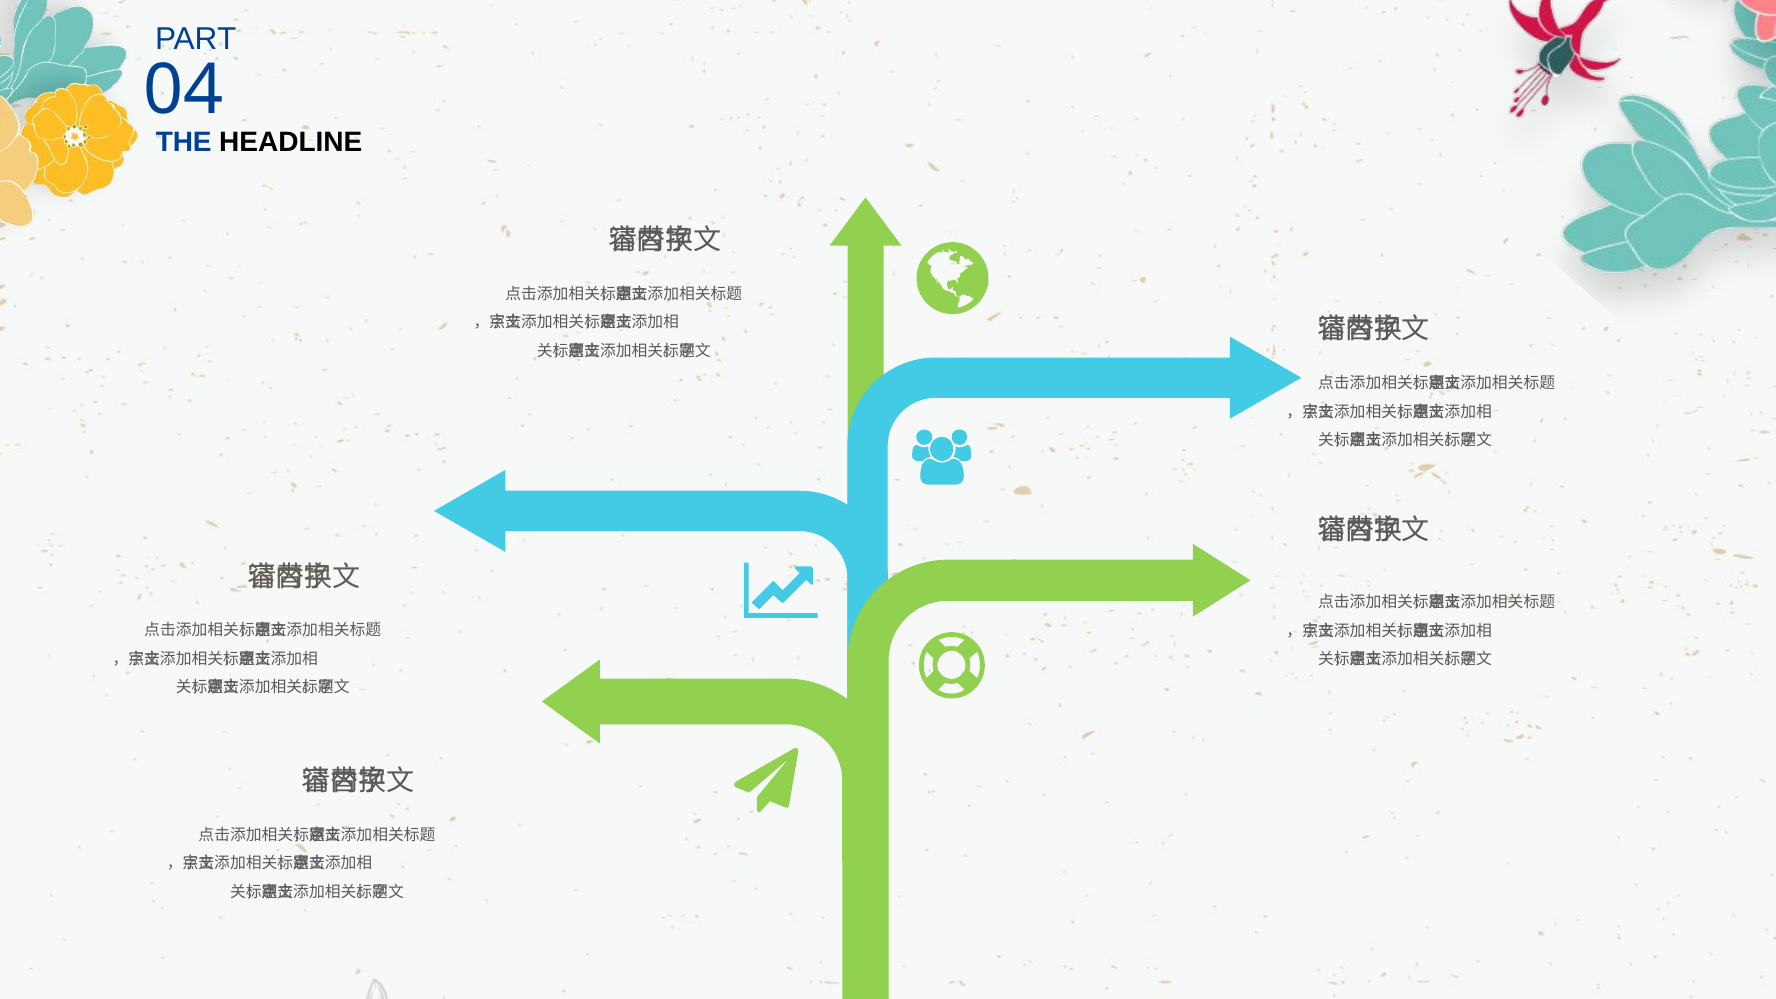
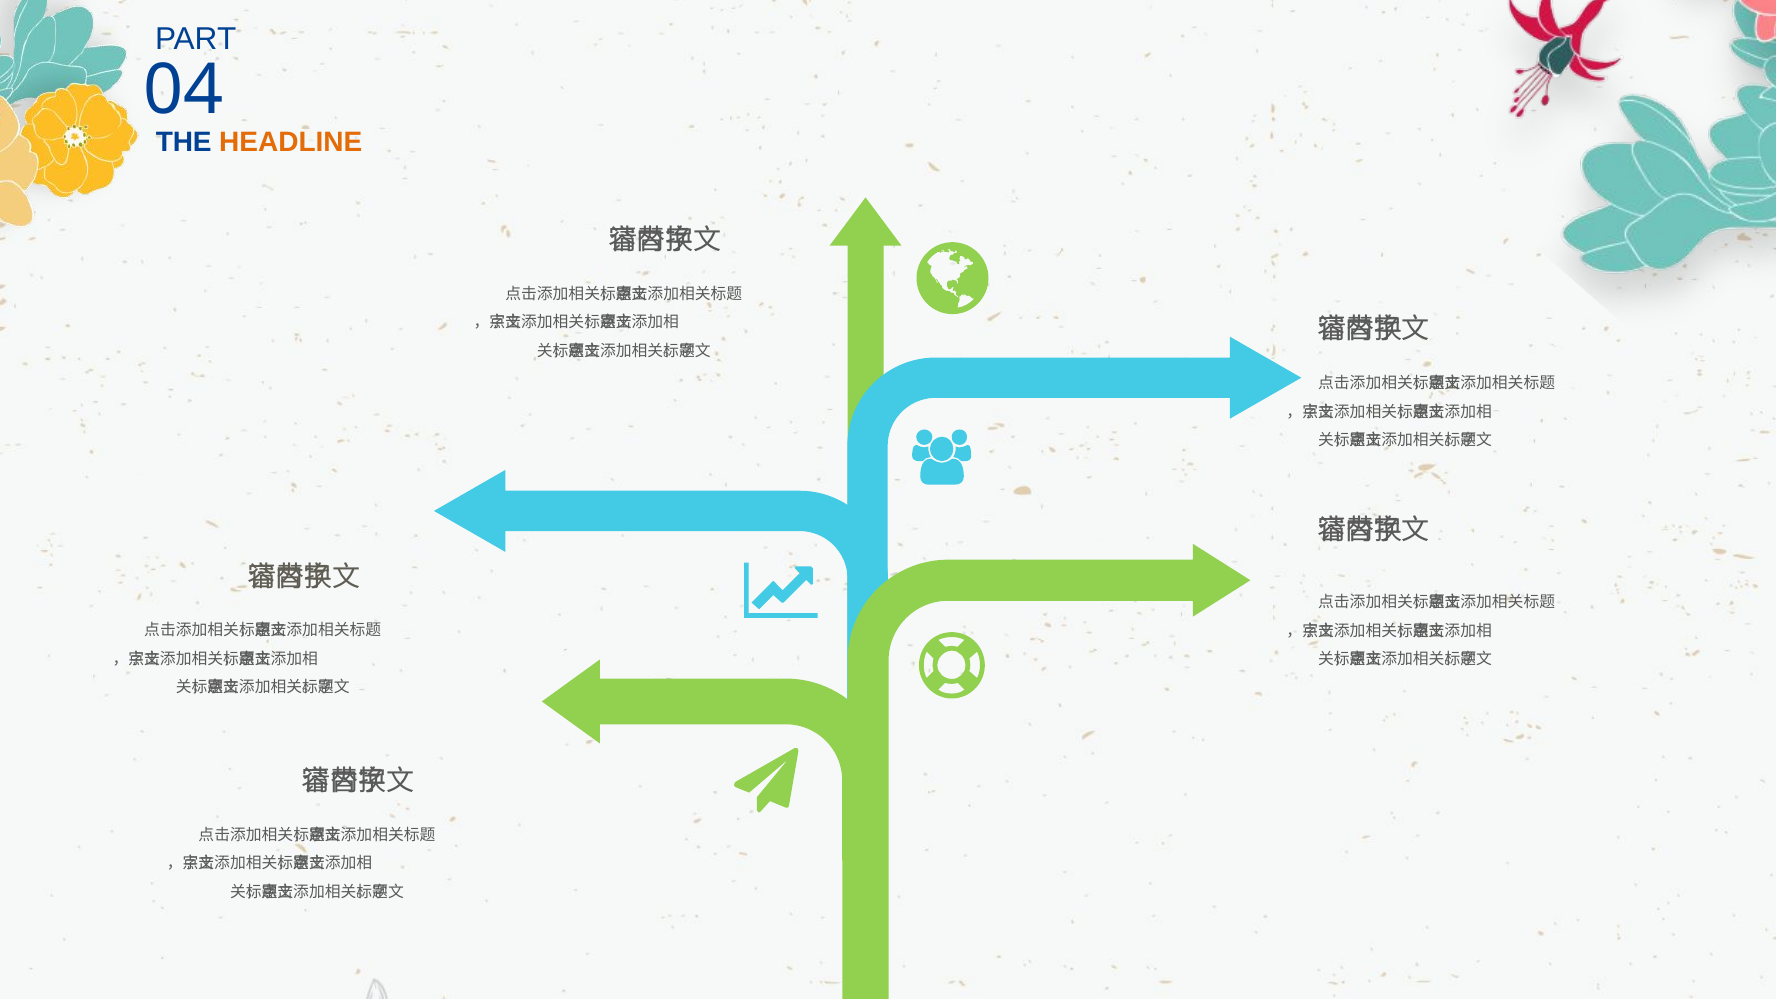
HEADLINE colour: black -> orange (291, 142)
